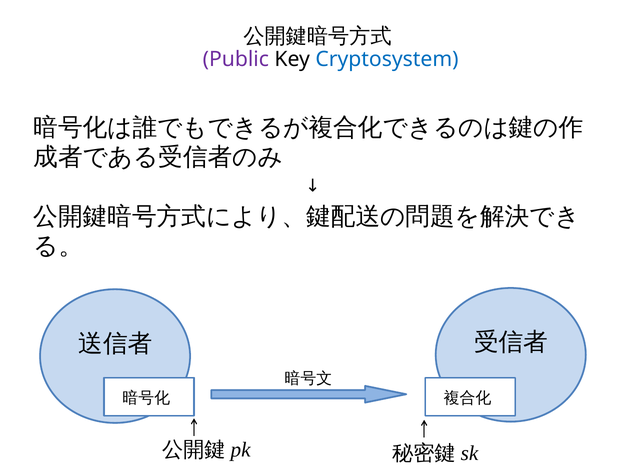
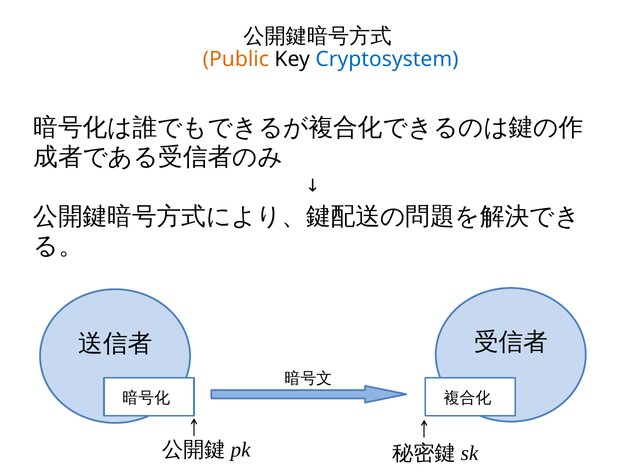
Public colour: purple -> orange (236, 59)
